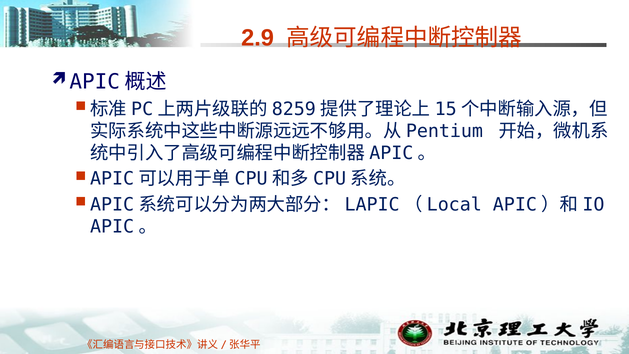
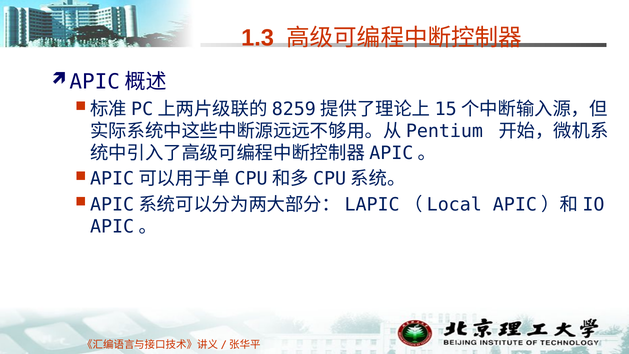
2.9: 2.9 -> 1.3 (258, 38)
